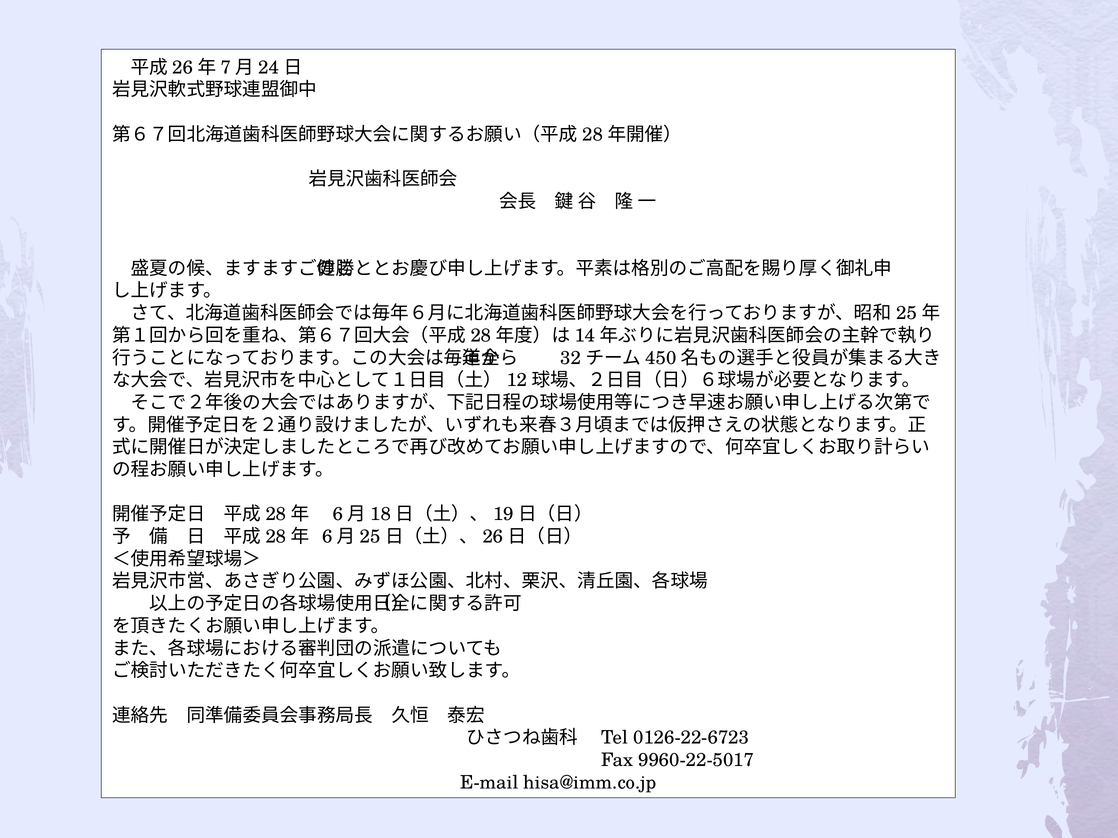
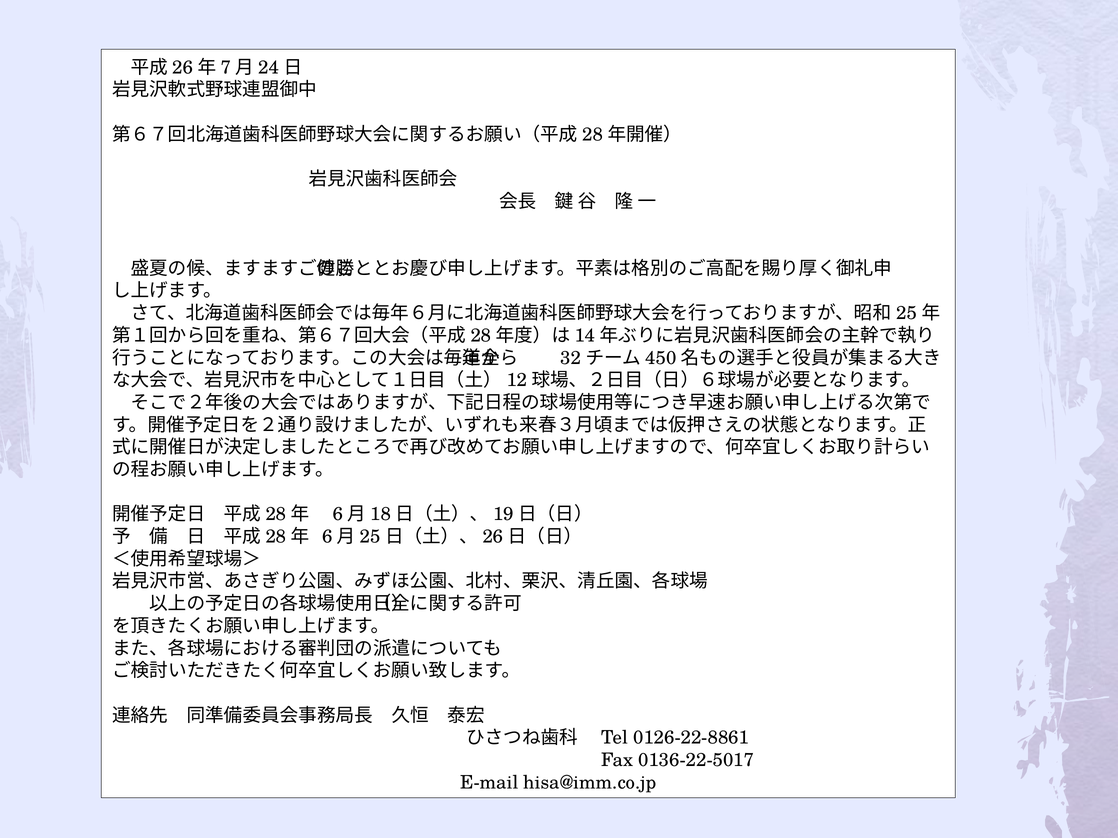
0126-22-6723: 0126-22-6723 -> 0126-22-8861 (691, 738)
9960-22-5017: 9960-22-5017 -> 0136-22-5017 (696, 761)
